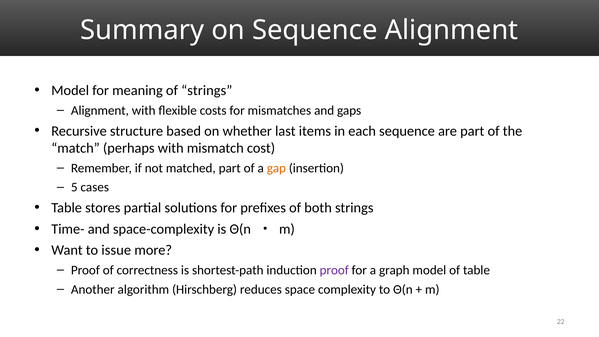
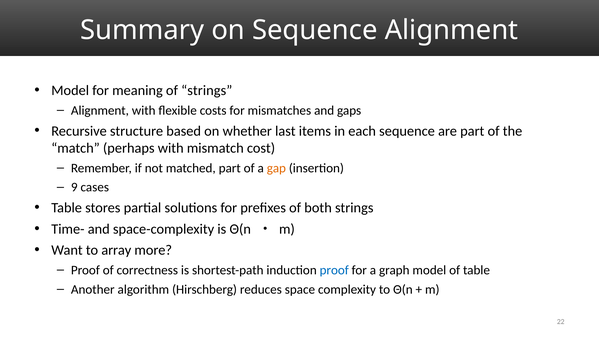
5: 5 -> 9 (74, 187)
issue: issue -> array (116, 250)
proof colour: purple -> blue (334, 270)
